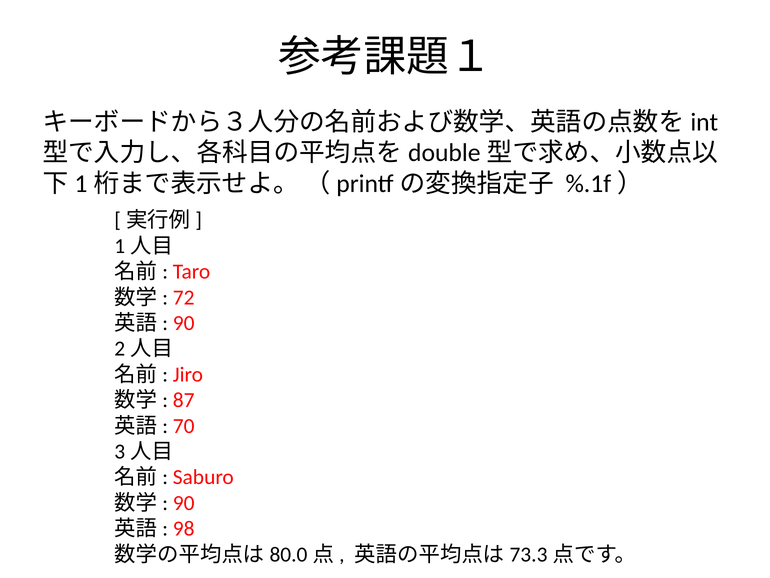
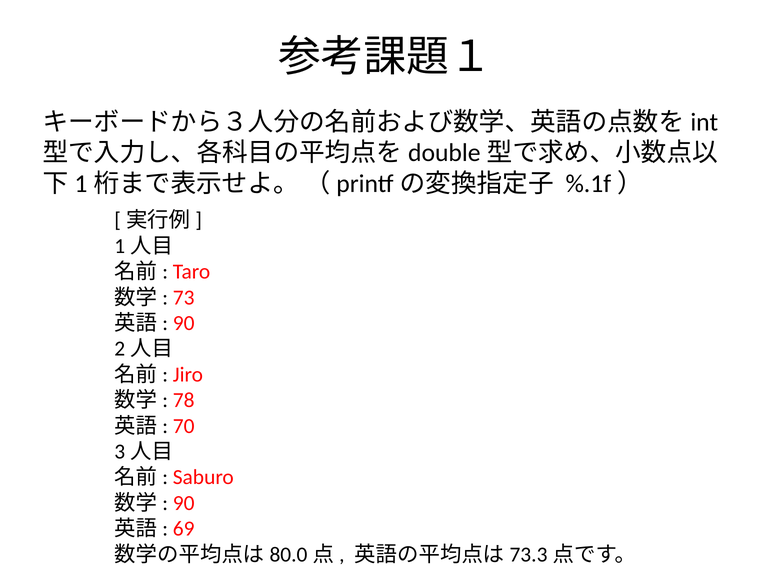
72: 72 -> 73 (184, 297)
87: 87 -> 78 (184, 400)
98: 98 -> 69 (184, 528)
